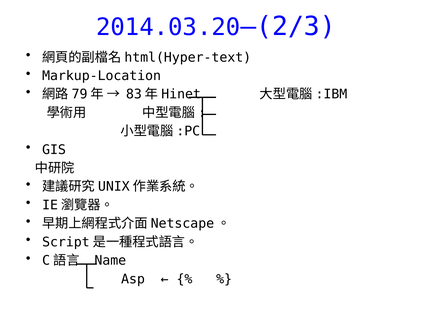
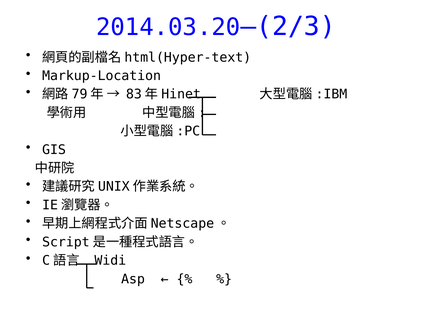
Name: Name -> Widi (110, 261)
